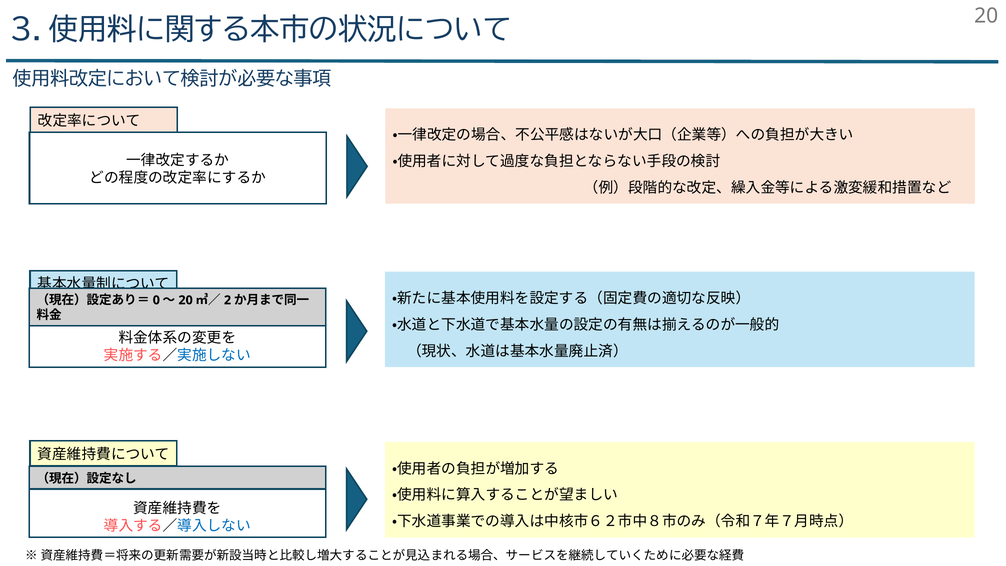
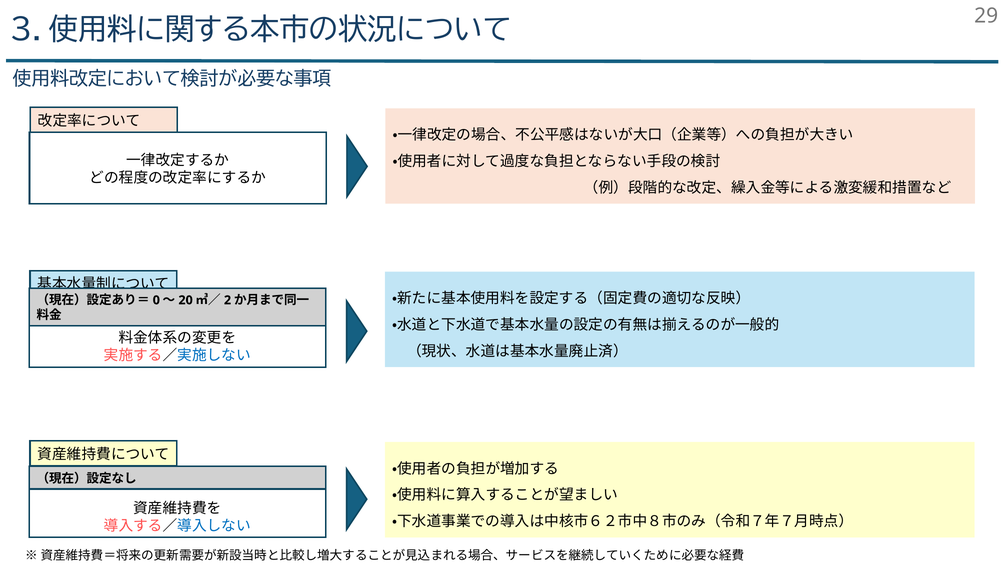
20: 20 -> 29 (986, 16)
